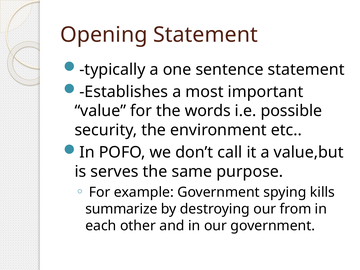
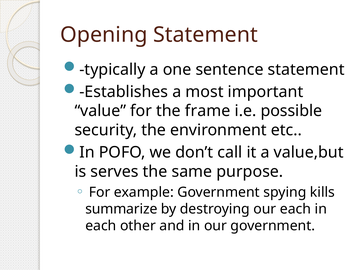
words: words -> frame (208, 111)
our from: from -> each (295, 209)
